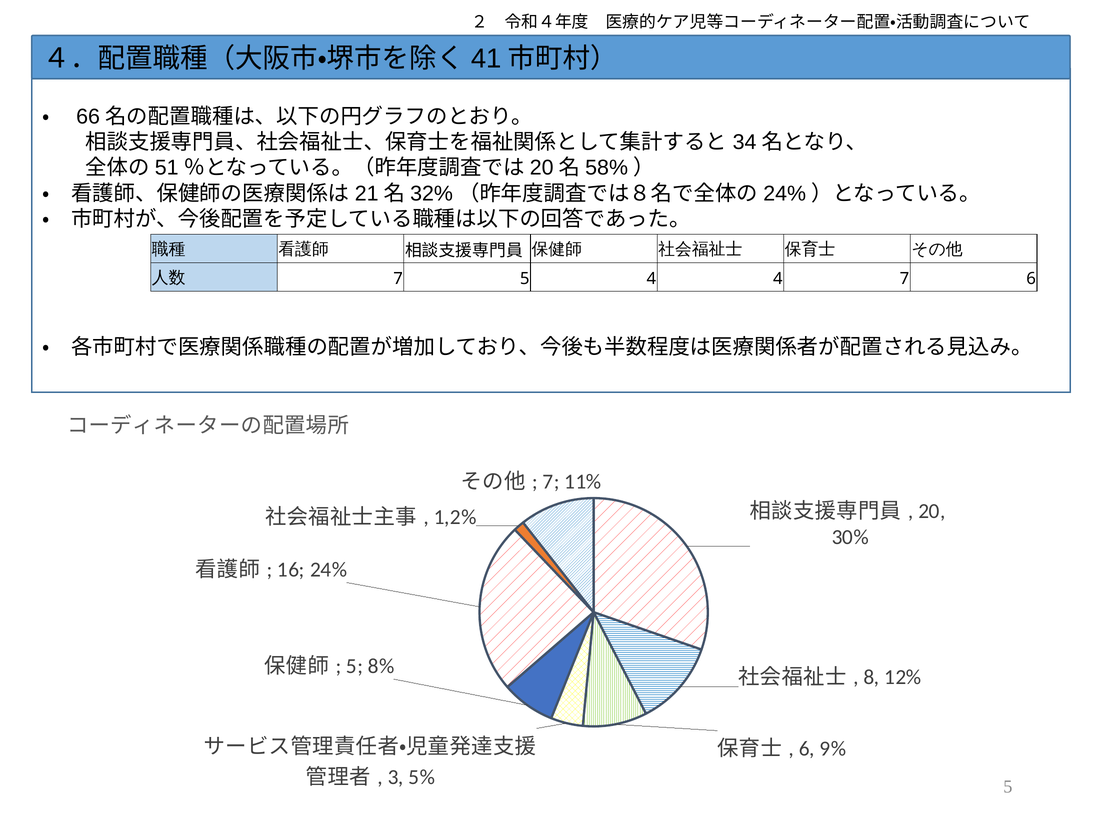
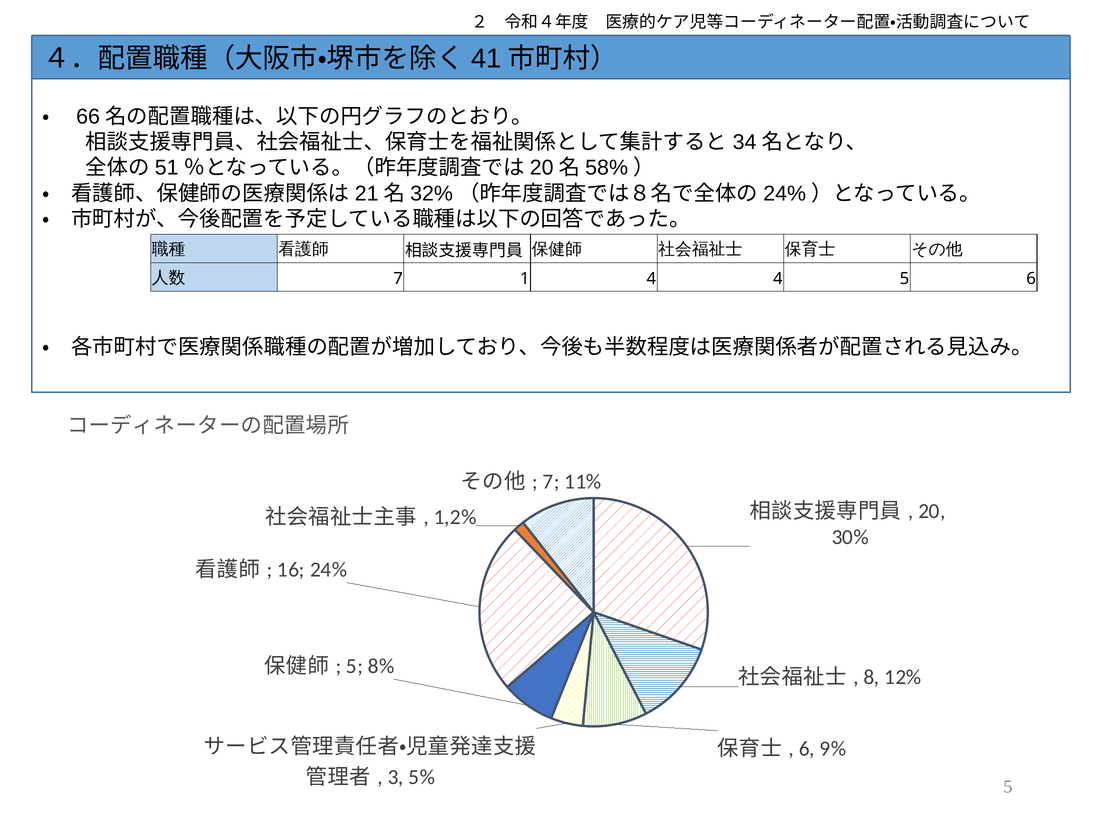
7 5: 5 -> 1 (525, 279)
4 7: 7 -> 5 (905, 279)
